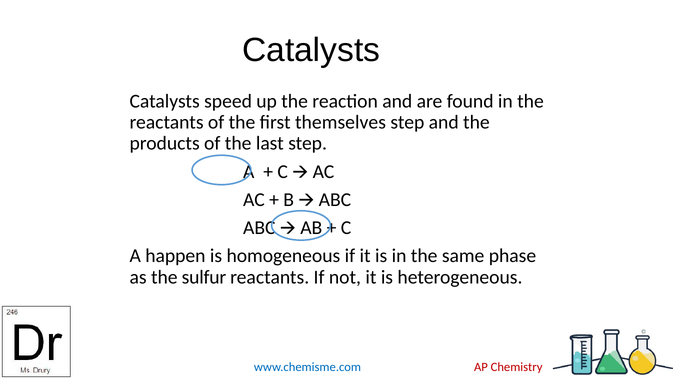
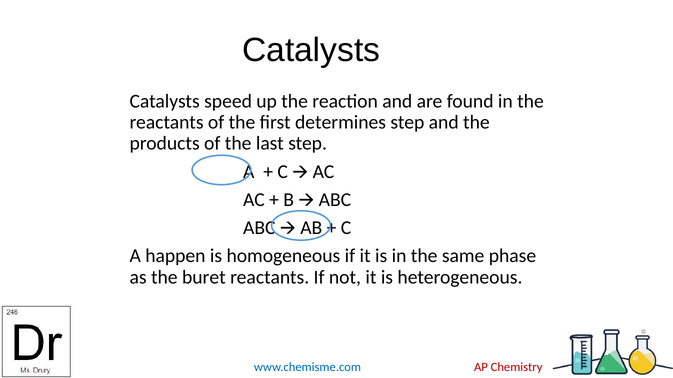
themselves: themselves -> determines (341, 122)
sulfur: sulfur -> buret (204, 278)
